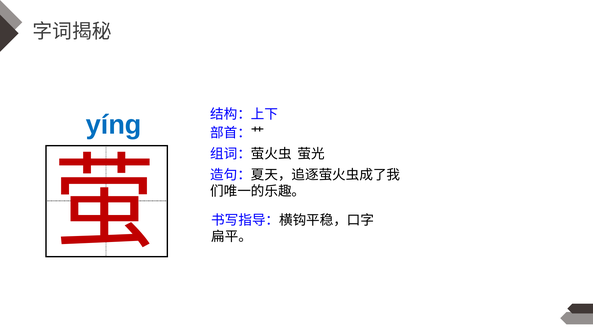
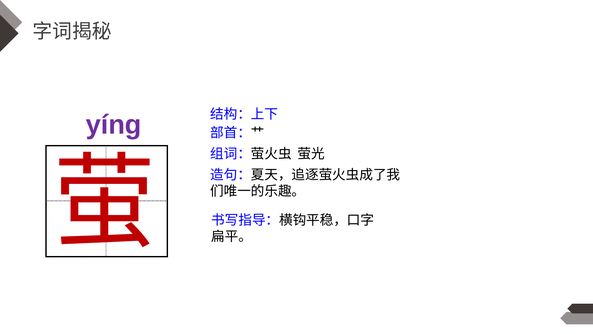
yíng colour: blue -> purple (114, 125)
